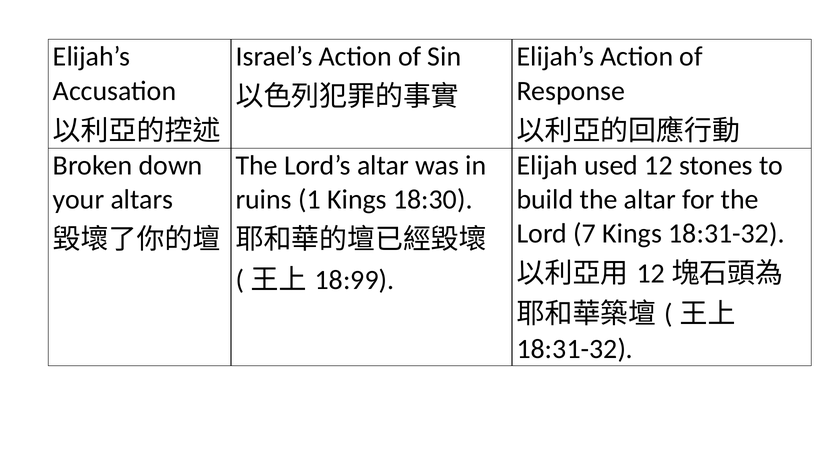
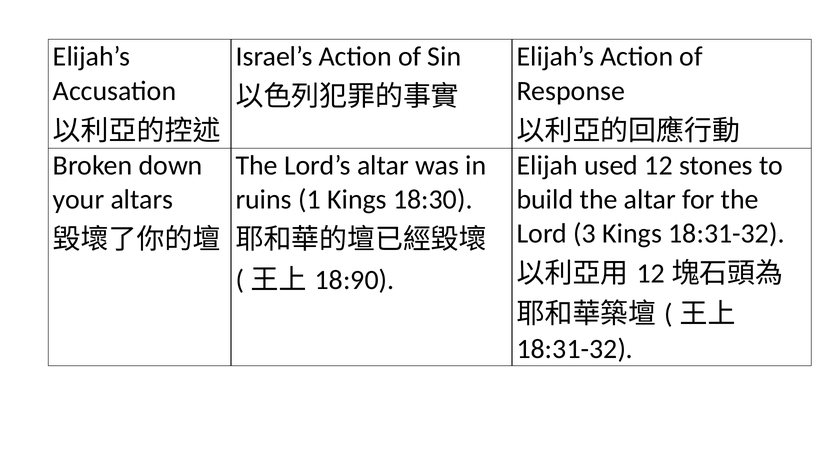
7: 7 -> 3 (585, 234)
18:99: 18:99 -> 18:90 (355, 280)
